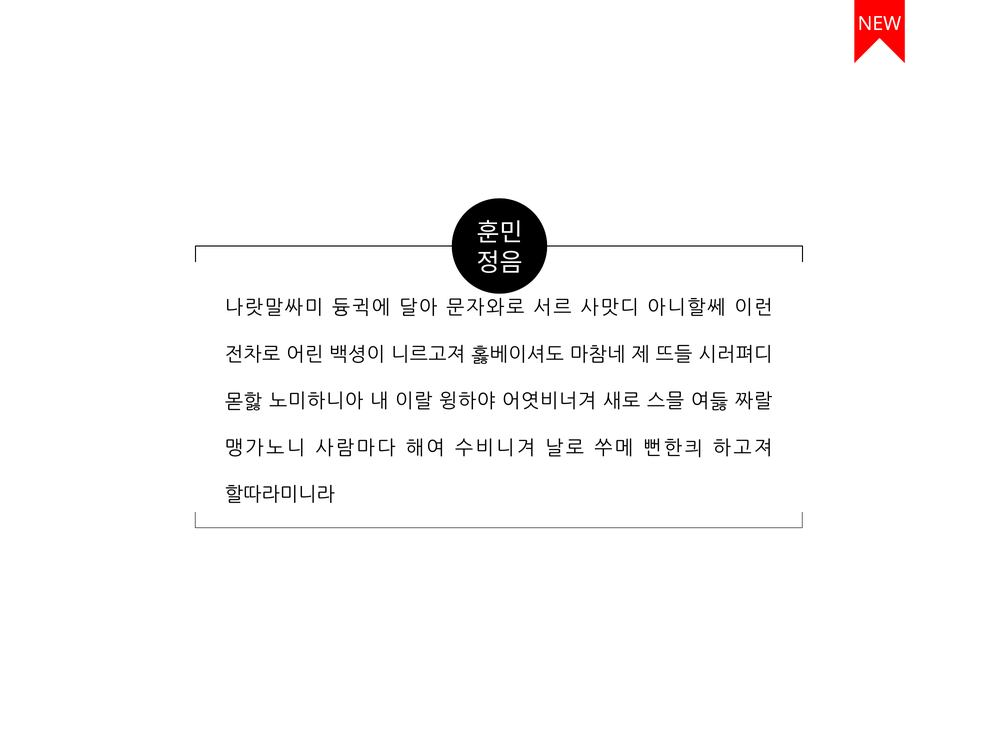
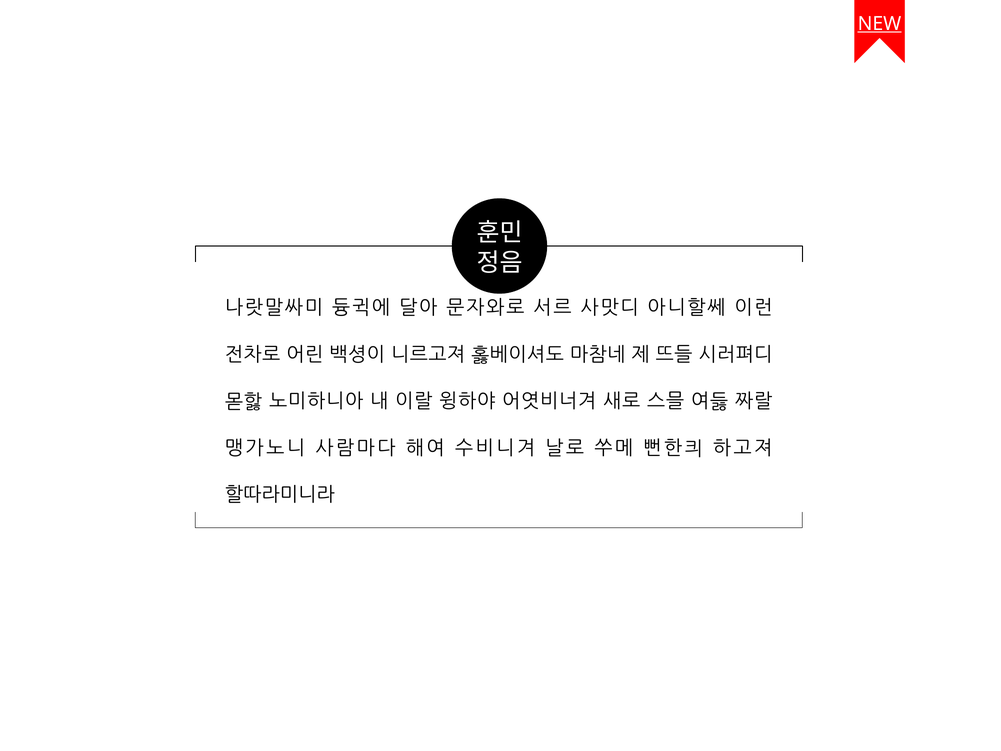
NEW underline: none -> present (879, 24)
